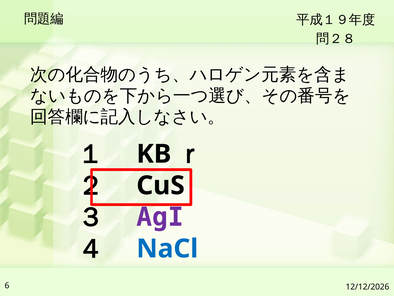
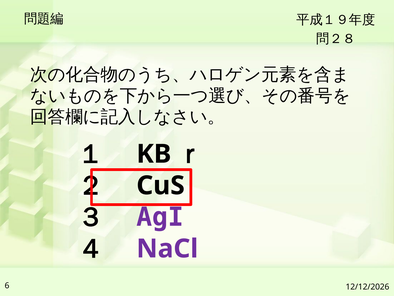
NaCl colour: blue -> purple (167, 248)
